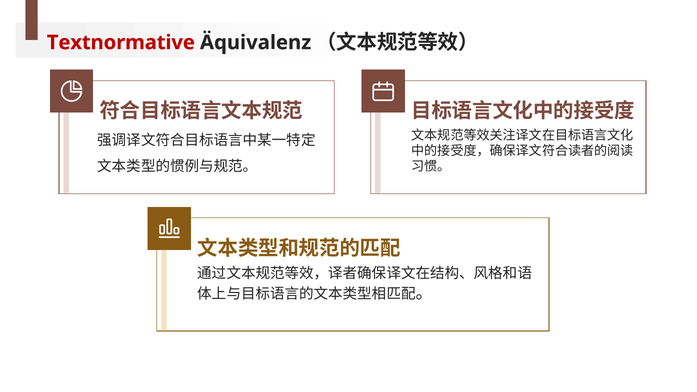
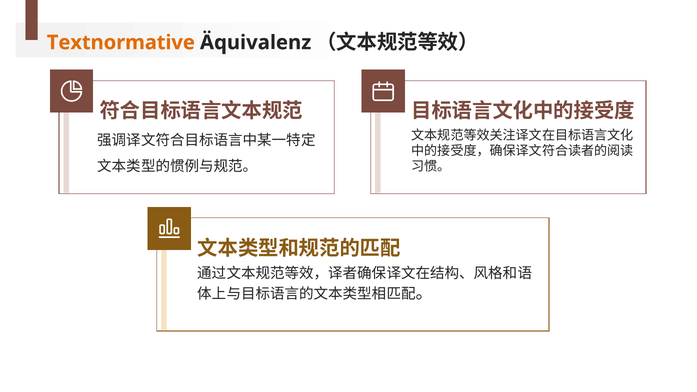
Textnormative colour: red -> orange (121, 43)
